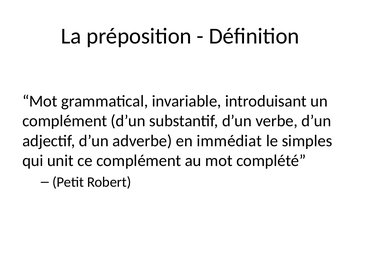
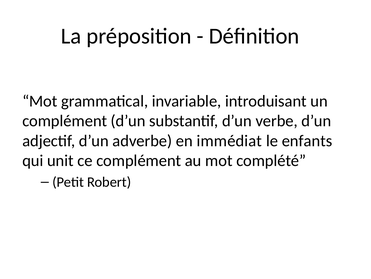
simples: simples -> enfants (307, 141)
